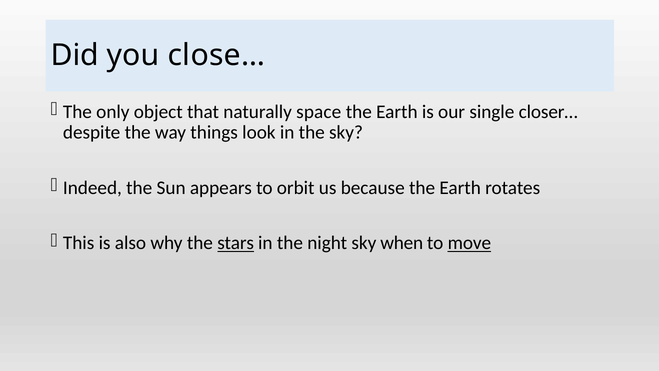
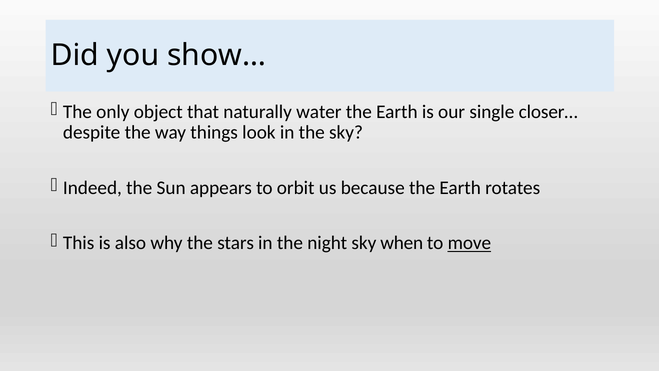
close…: close… -> show… (217, 55)
space: space -> water (319, 112)
stars underline: present -> none (236, 243)
